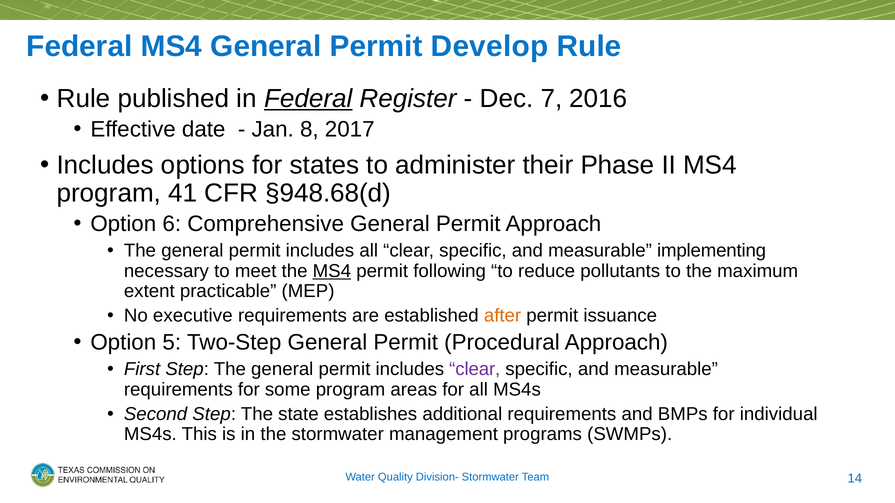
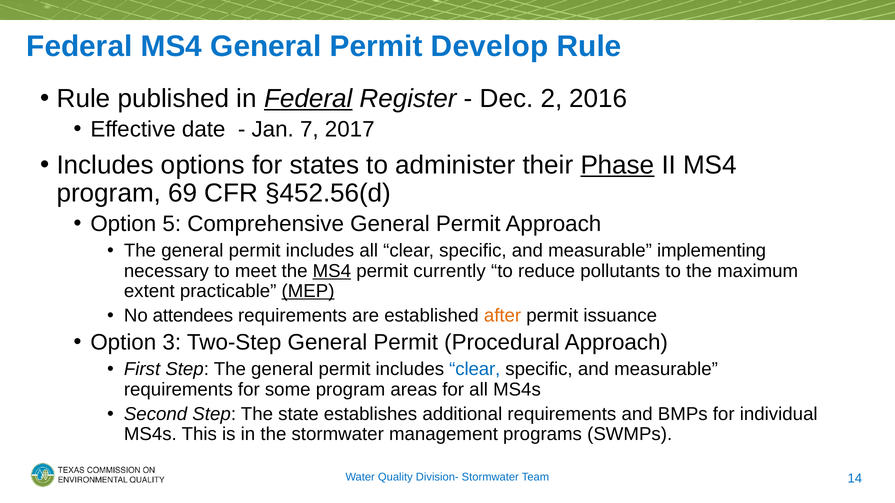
7: 7 -> 2 (551, 99)
8: 8 -> 7 (309, 130)
Phase underline: none -> present (618, 165)
41: 41 -> 69 (183, 193)
§948.68(d: §948.68(d -> §452.56(d (328, 193)
6: 6 -> 5 (172, 224)
following: following -> currently (450, 271)
MEP underline: none -> present (308, 291)
executive: executive -> attendees (193, 316)
5: 5 -> 3 (172, 343)
clear colour: purple -> blue (475, 370)
